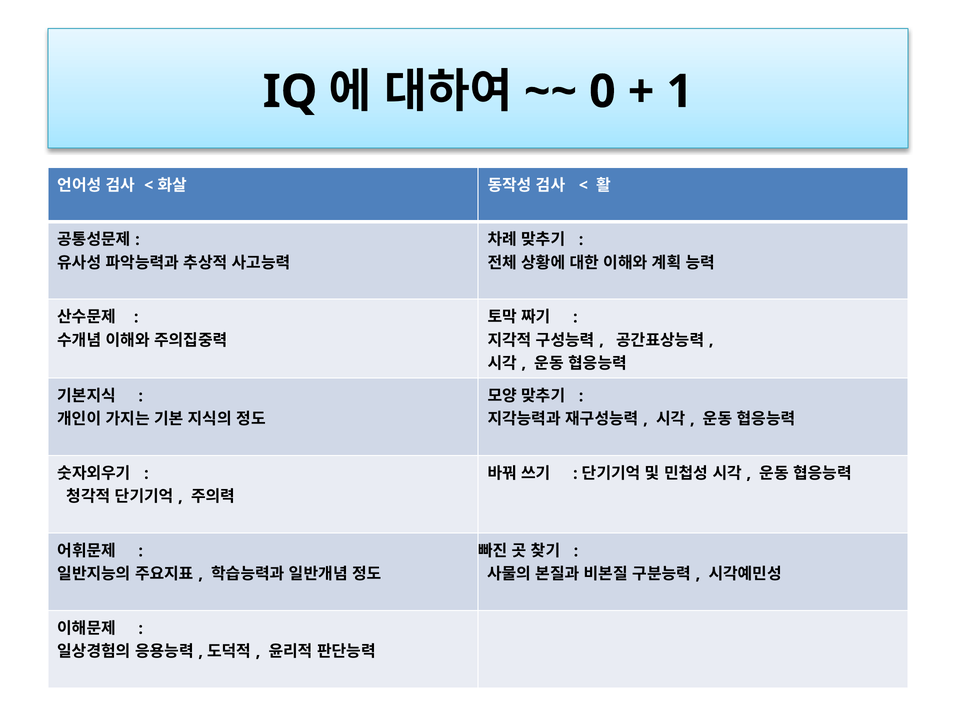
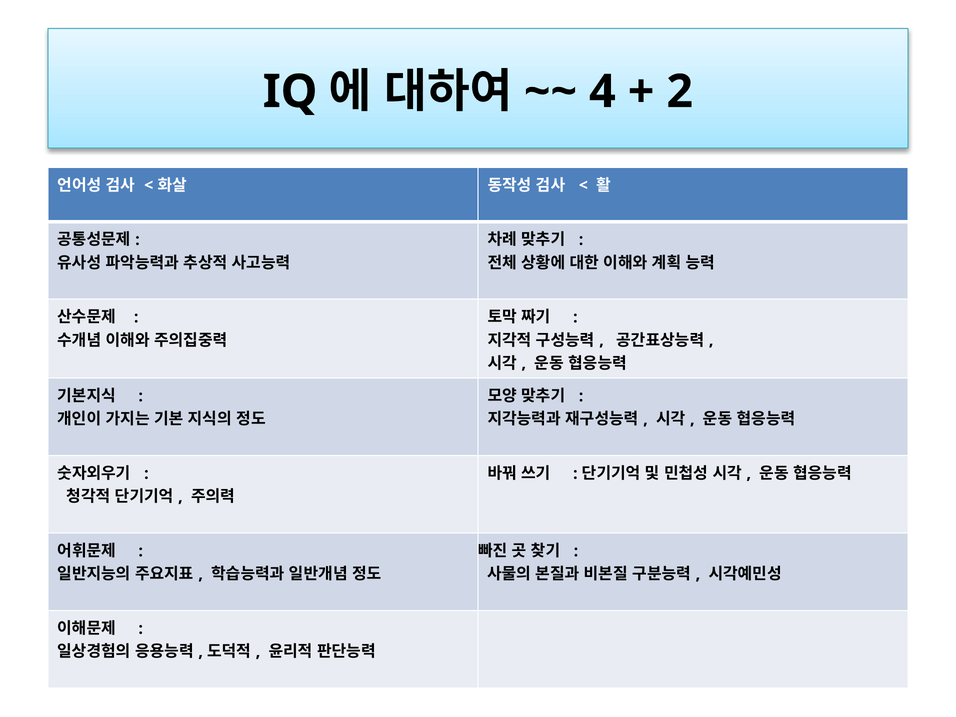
0: 0 -> 4 (602, 92)
1: 1 -> 2 (680, 92)
